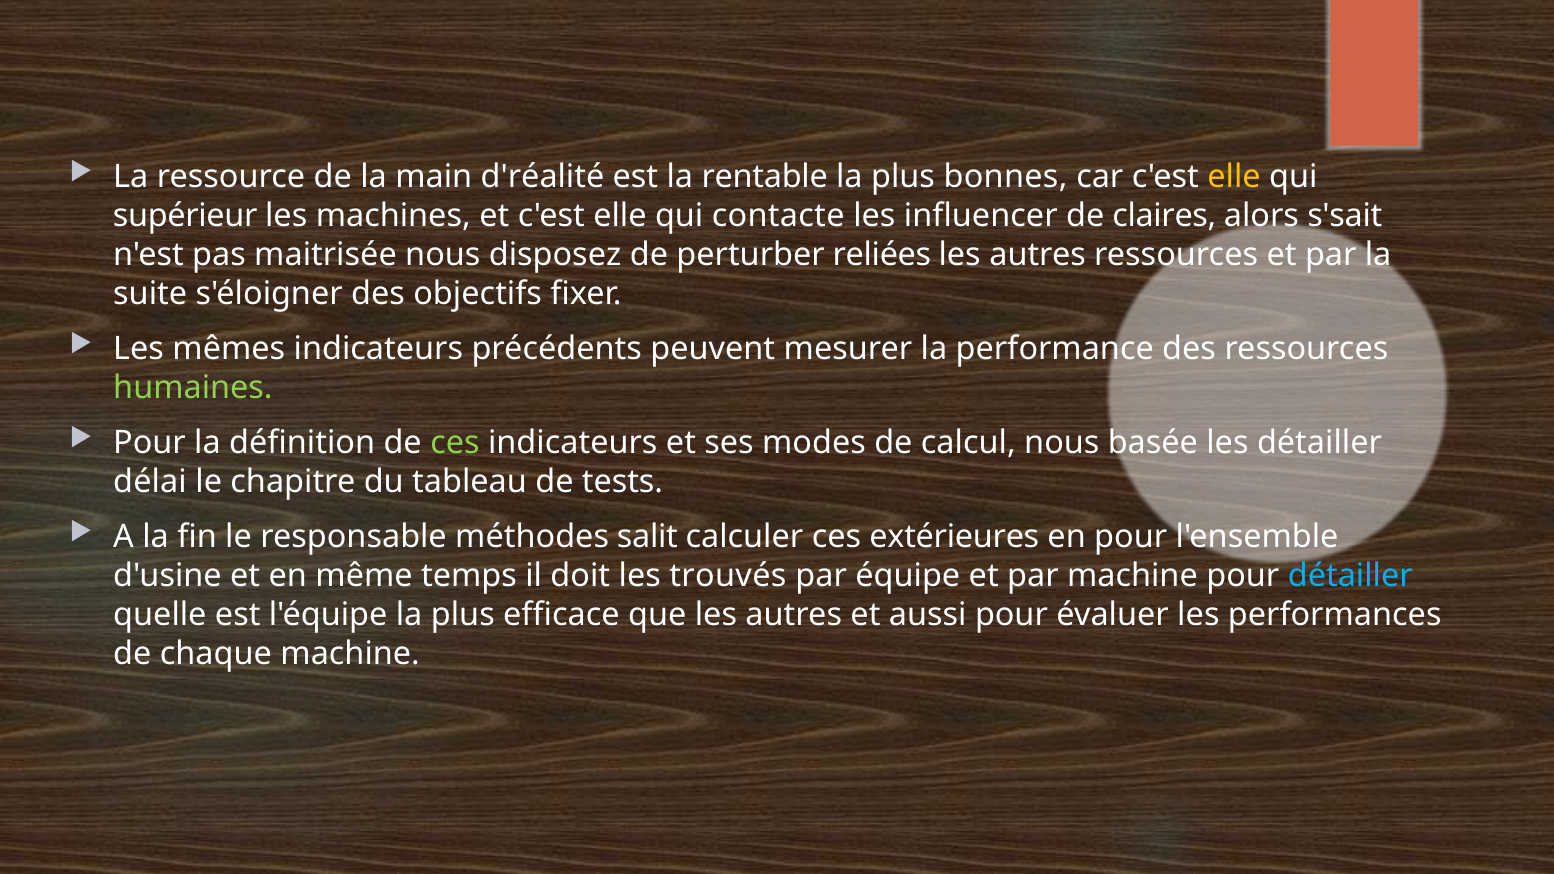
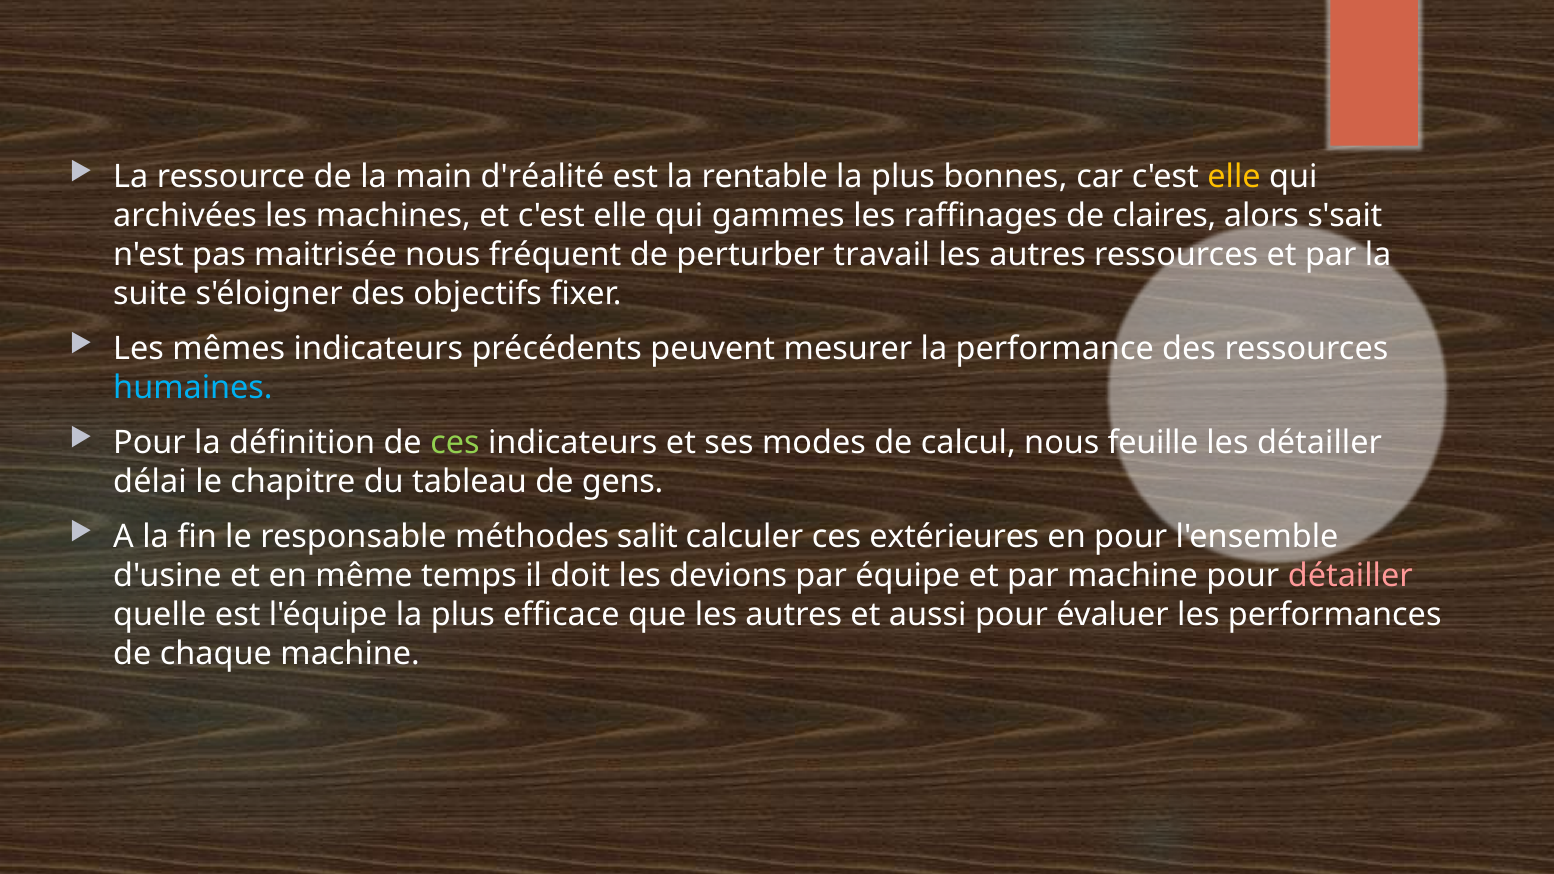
supérieur: supérieur -> archivées (185, 216)
contacte: contacte -> gammes (778, 216)
influencer: influencer -> raffinages (981, 216)
disposez: disposez -> fréquent (555, 255)
reliées: reliées -> travail (882, 255)
humaines colour: light green -> light blue (193, 388)
basée: basée -> feuille (1153, 443)
tests: tests -> gens (623, 482)
trouvés: trouvés -> devions (728, 576)
détailler colour: light blue -> pink (1350, 576)
